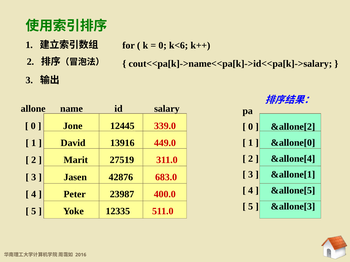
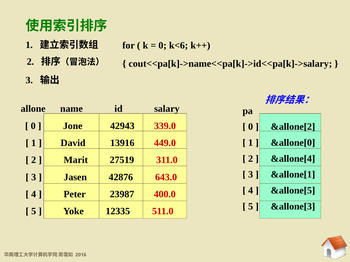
12445: 12445 -> 42943 (122, 126)
683.0: 683.0 -> 643.0 (166, 177)
